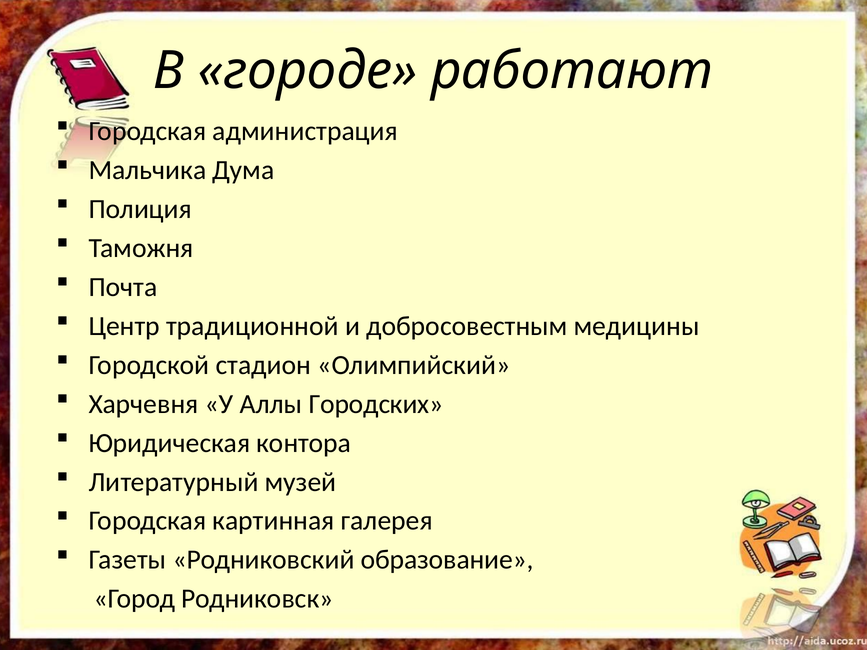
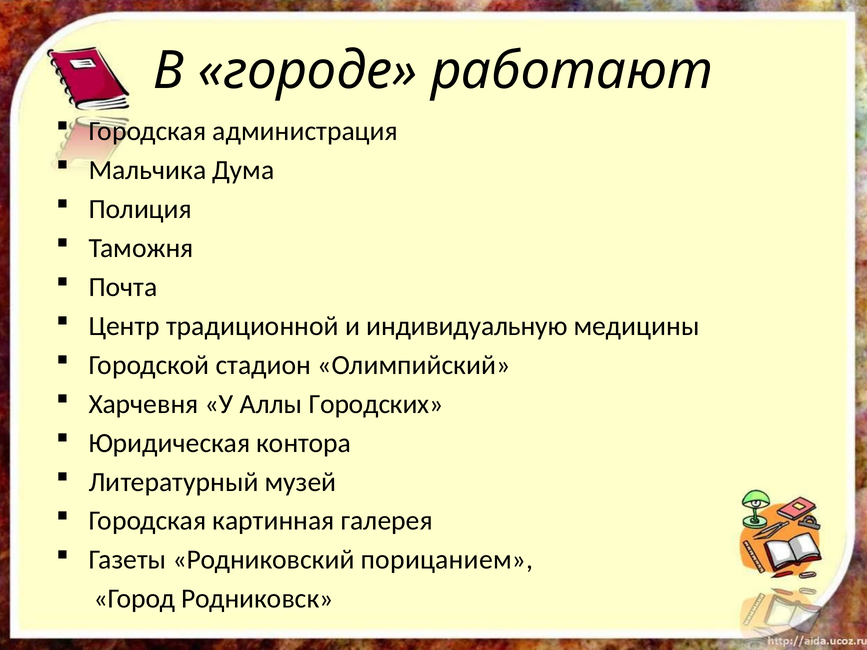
добросовестным: добросовестным -> индивидуальную (467, 326)
образование: образование -> порицанием (447, 560)
